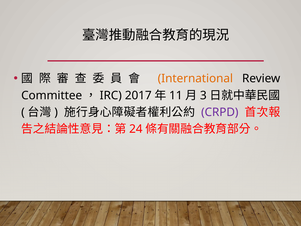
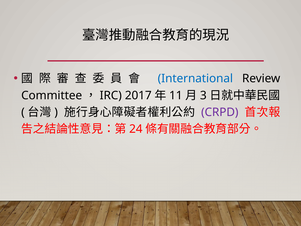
International colour: orange -> blue (195, 78)
